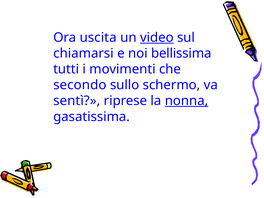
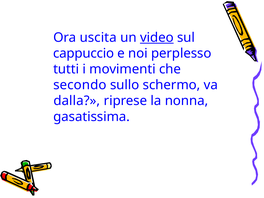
chiamarsi: chiamarsi -> cappuccio (84, 53)
bellissima: bellissima -> perplesso (181, 53)
sentì: sentì -> dalla (77, 101)
nonna underline: present -> none (187, 101)
